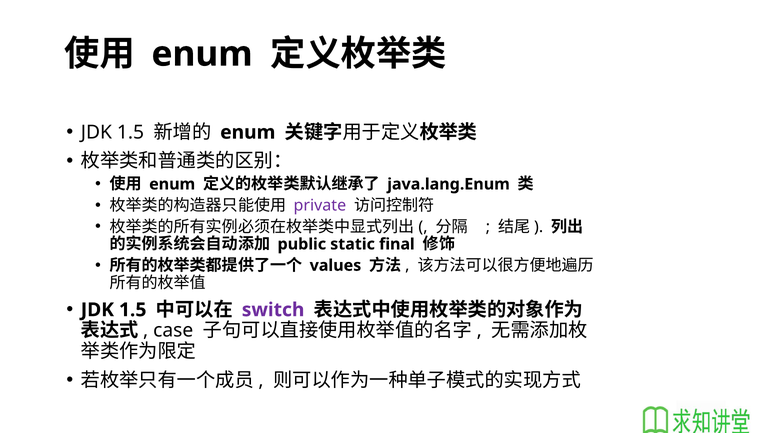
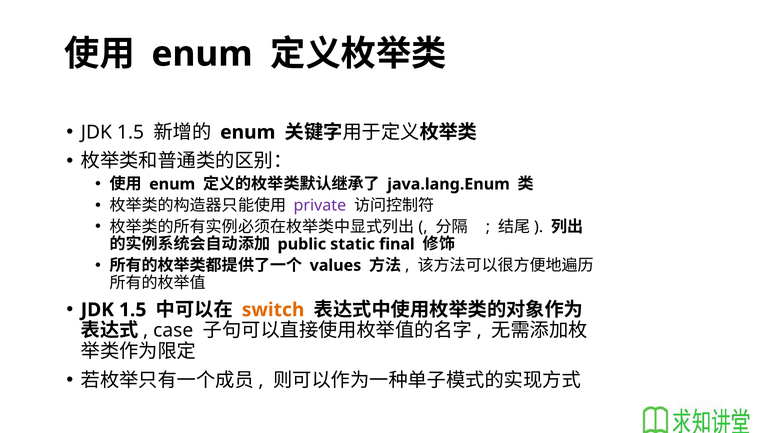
switch colour: purple -> orange (273, 310)
